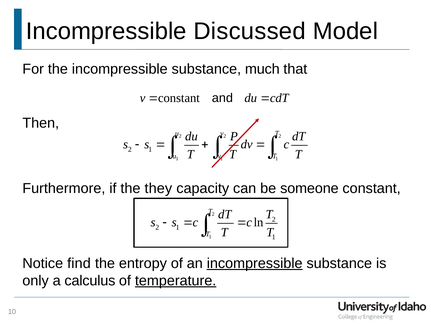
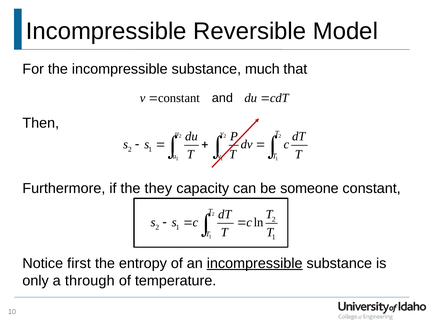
Discussed: Discussed -> Reversible (250, 31)
find: find -> first (79, 263)
calculus: calculus -> through (90, 280)
temperature underline: present -> none (176, 280)
